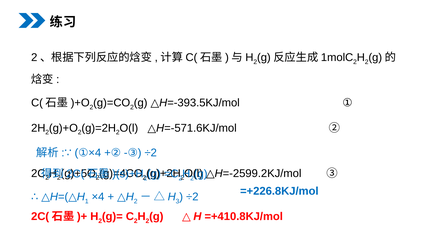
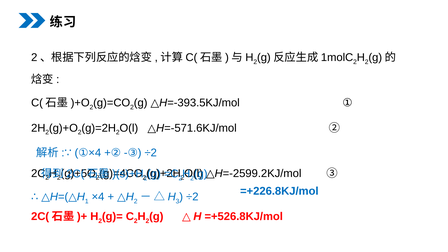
=+410.8KJ/mol: =+410.8KJ/mol -> =+526.8KJ/mol (244, 217)
